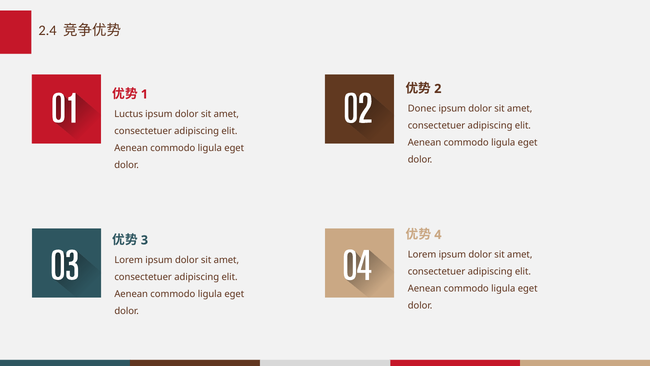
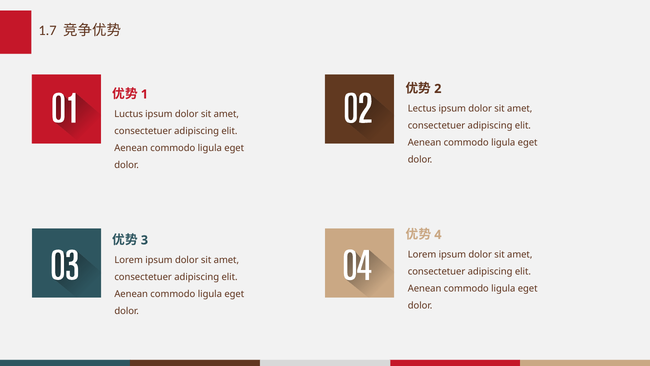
2.4: 2.4 -> 1.7 (48, 30)
Donec: Donec -> Lectus (422, 108)
